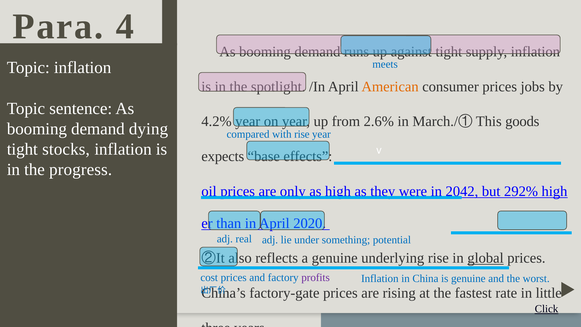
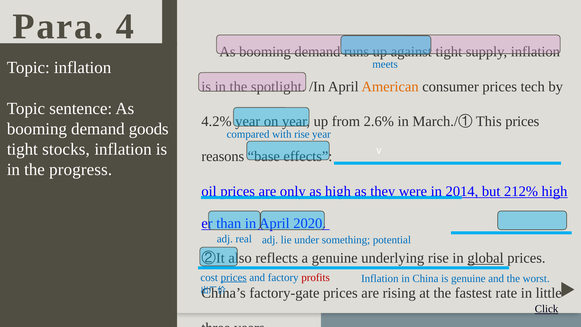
jobs: jobs -> tech (533, 87)
This goods: goods -> prices (522, 121)
dying: dying -> goods (149, 129)
expects: expects -> reasons (223, 156)
2042: 2042 -> 2014 (462, 191)
292%: 292% -> 212% (521, 191)
prices underline: none -> present (234, 277)
profits colour: purple -> red (316, 277)
